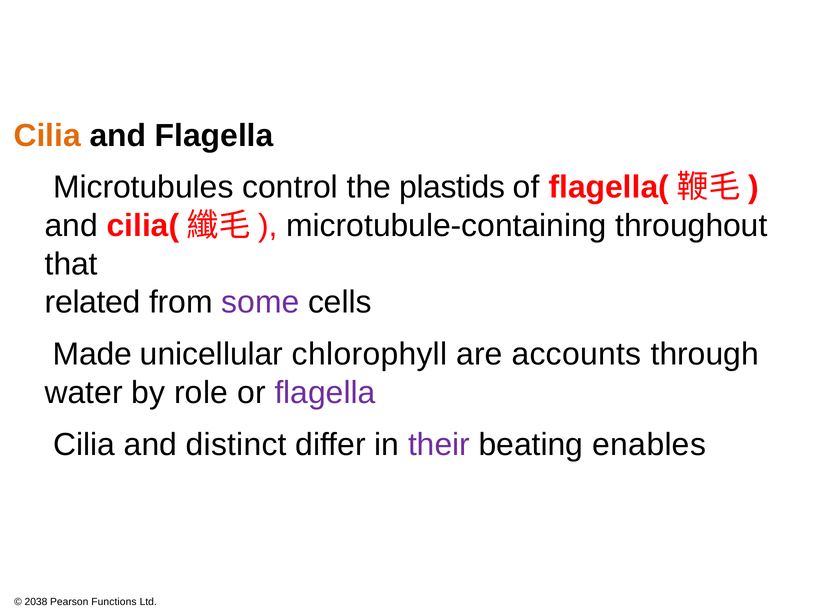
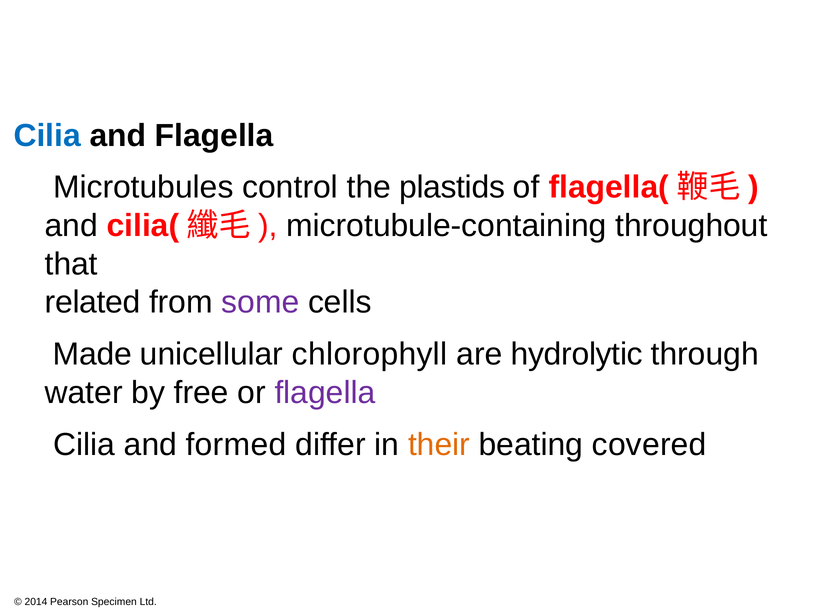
Cilia colour: orange -> blue (47, 136)
accounts: accounts -> hydrolytic (577, 354)
role: role -> free (201, 393)
distinct: distinct -> formed (236, 445)
their colour: purple -> orange (439, 445)
enables: enables -> covered (649, 445)
2038: 2038 -> 2014 (36, 602)
Functions: Functions -> Specimen (114, 602)
